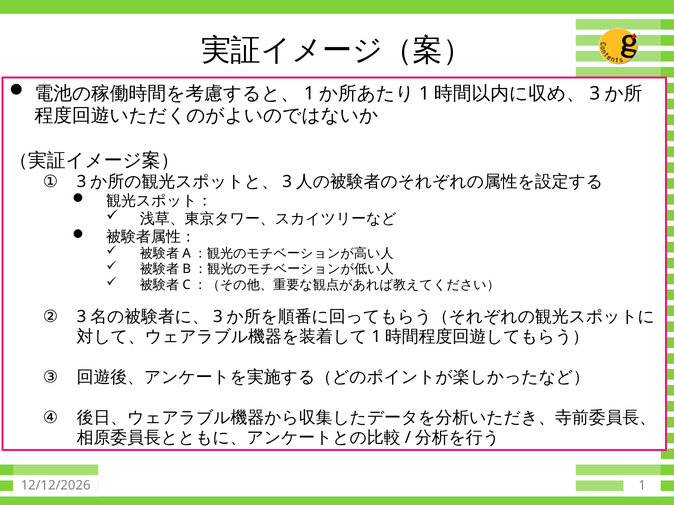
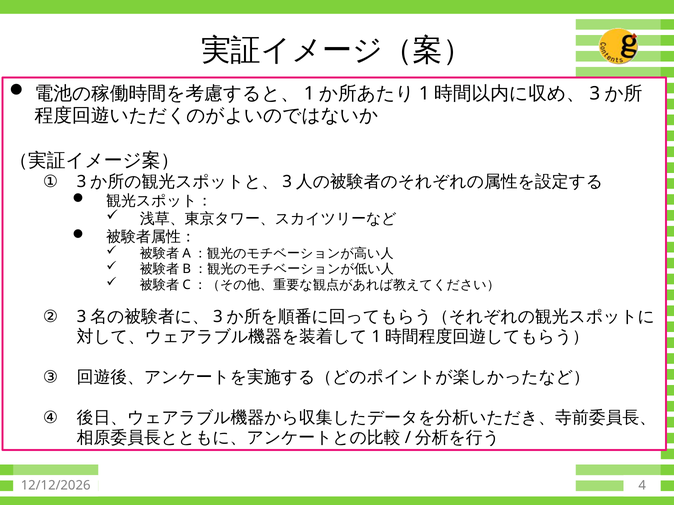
1: 1 -> 4 (642, 486)
